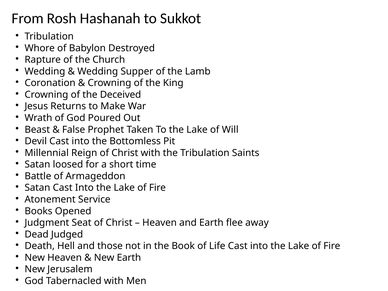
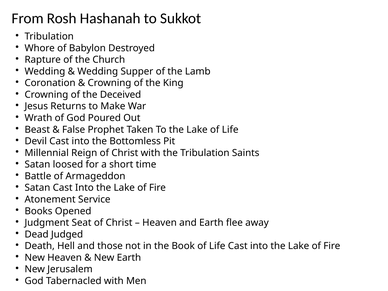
Lake of Will: Will -> Life (230, 130)
